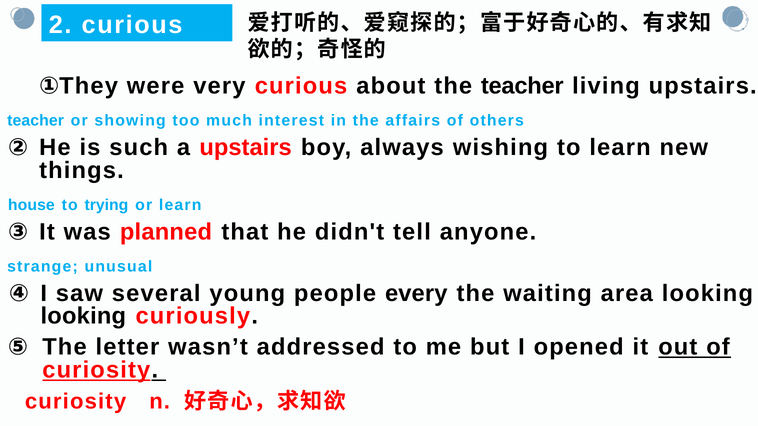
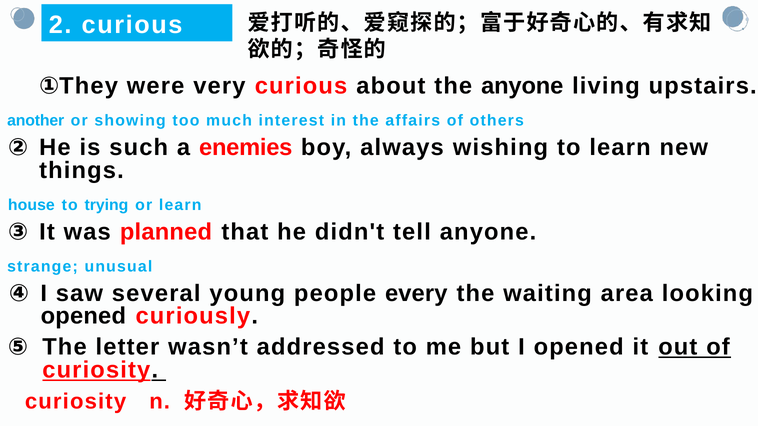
the teacher: teacher -> anyone (522, 86)
teacher: teacher -> another (36, 121)
a upstairs: upstairs -> enemies (246, 147)
looking: looking -> opened (83, 316)
